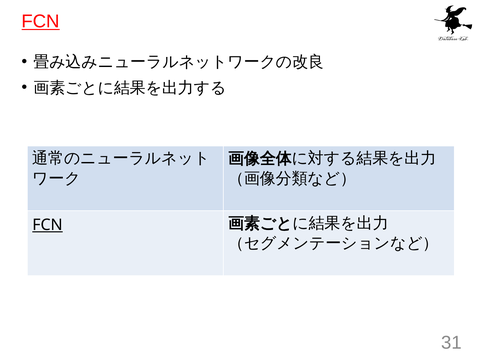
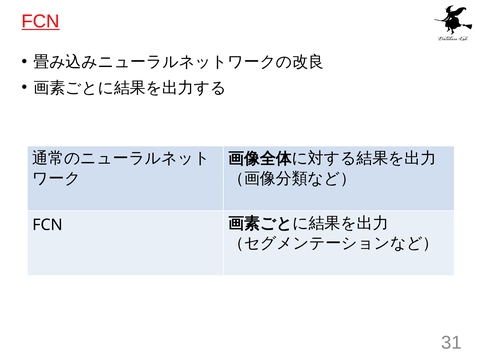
FCN underline: present -> none (47, 225)
